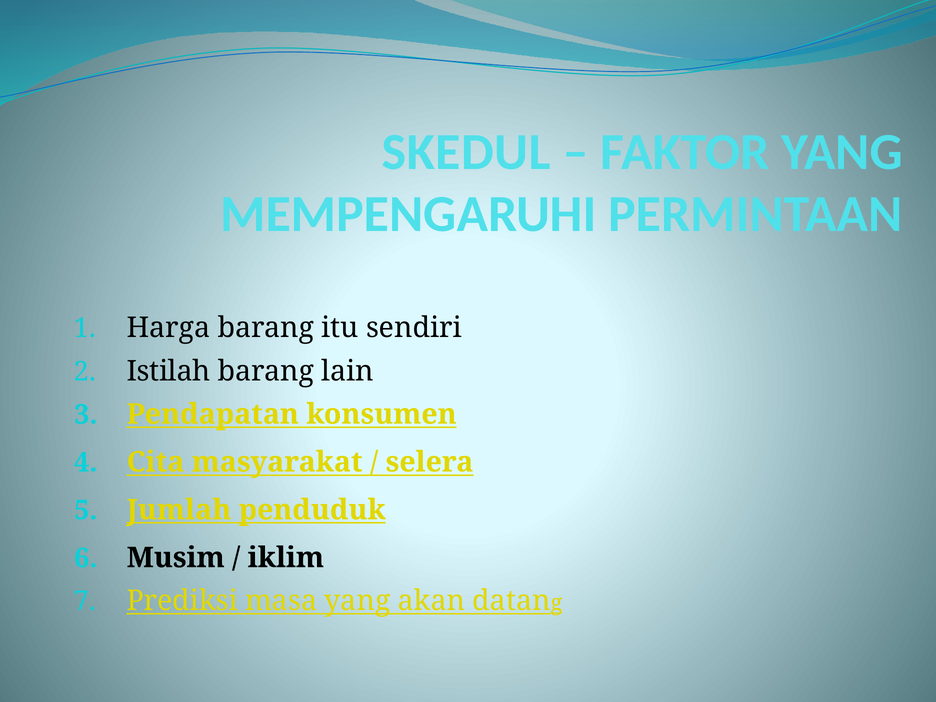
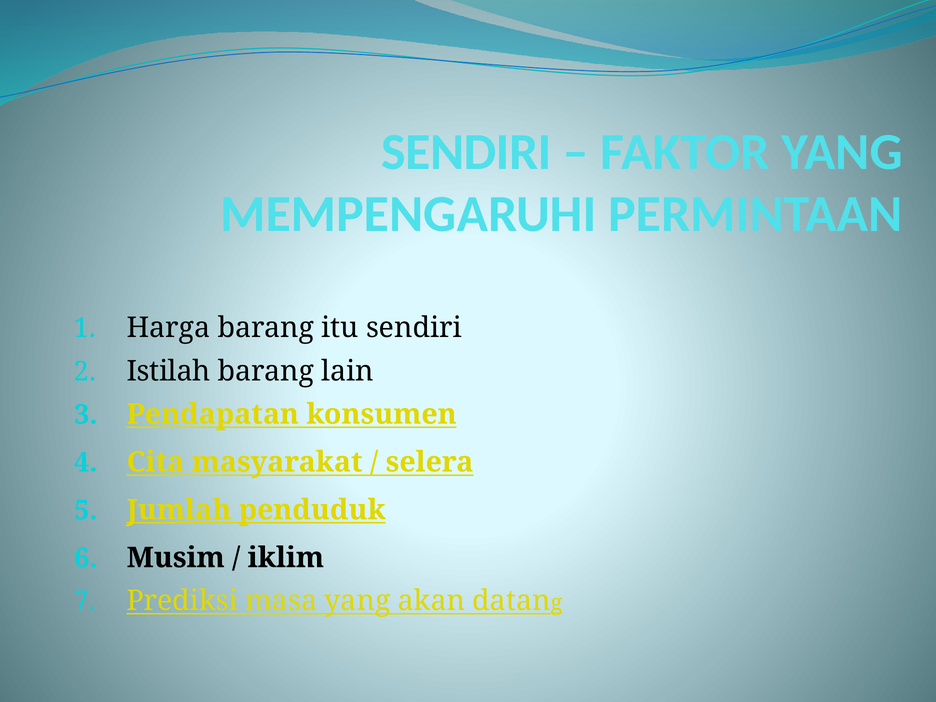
SKEDUL: SKEDUL -> SENDIRI (467, 152)
